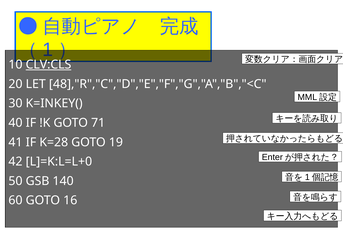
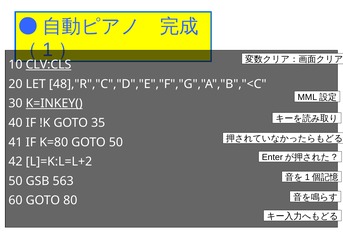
K=INKEY( underline: none -> present (54, 103)
71: 71 -> 35 (98, 123)
K=28: K=28 -> K=80 (54, 142)
GOTO 19: 19 -> 50 (116, 142)
L]=K:L=L+0: L]=K:L=L+0 -> L]=K:L=L+2 (59, 161)
140: 140 -> 563 (63, 181)
16: 16 -> 80 (70, 200)
